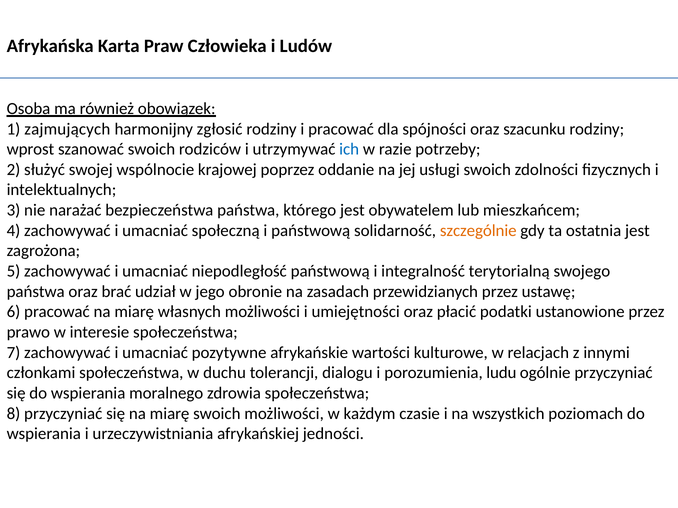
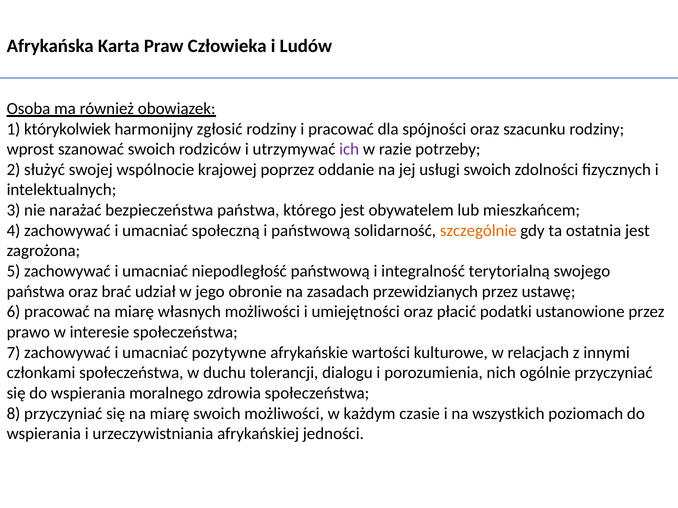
zajmujących: zajmujących -> którykolwiek (67, 129)
ich colour: blue -> purple (349, 149)
ludu: ludu -> nich (501, 373)
